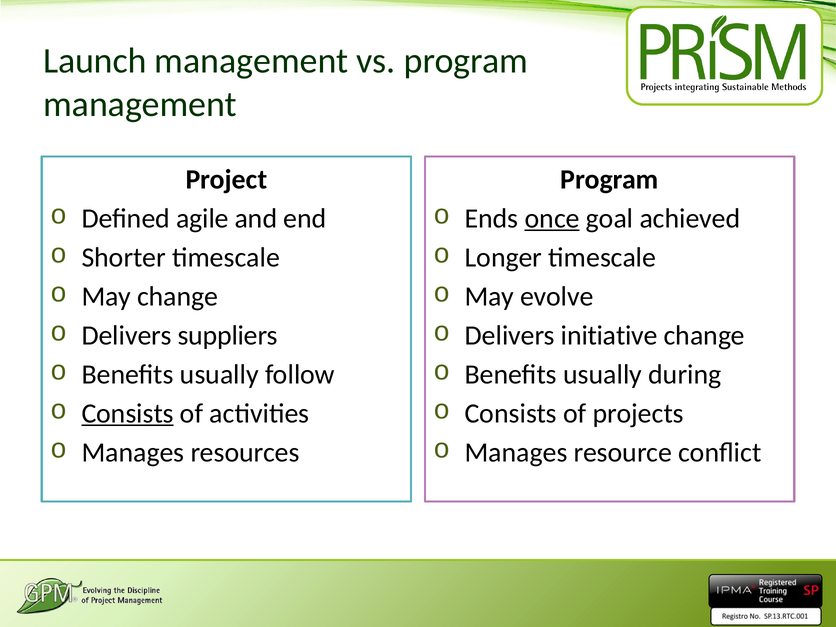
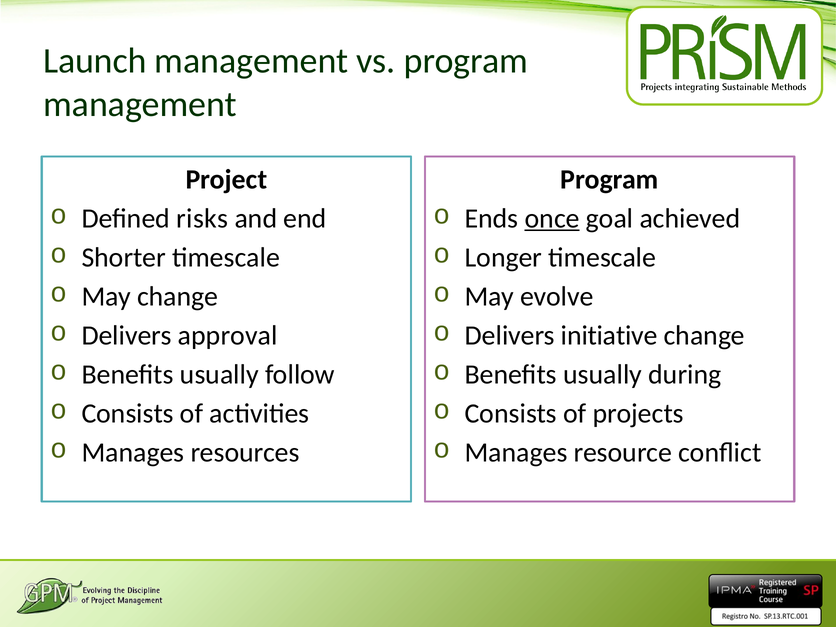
agile: agile -> risks (202, 218)
suppliers: suppliers -> approval (228, 335)
Consists underline: present -> none (128, 413)
